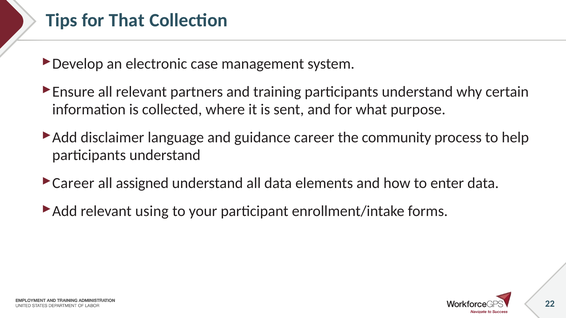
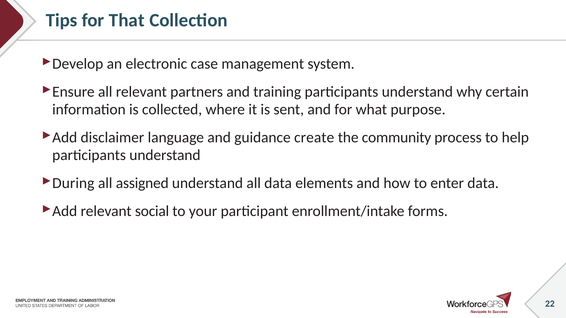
guidance career: career -> create (314, 138)
Career: Career -> During (73, 183)
using: using -> social (152, 211)
